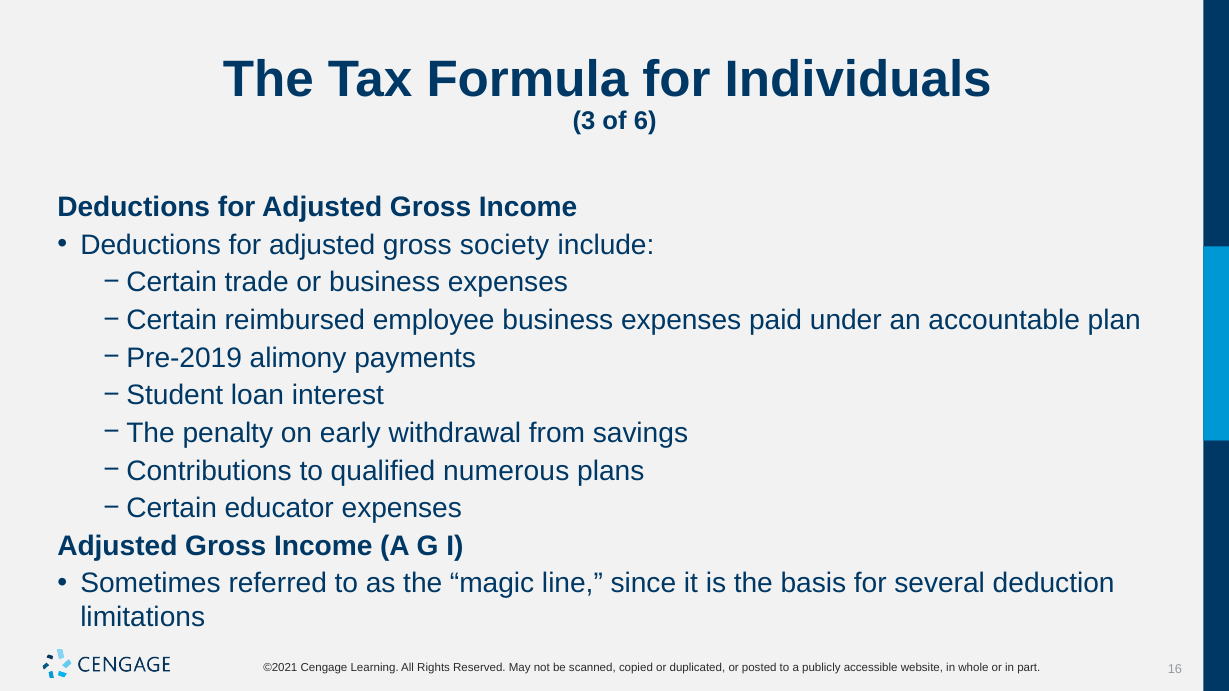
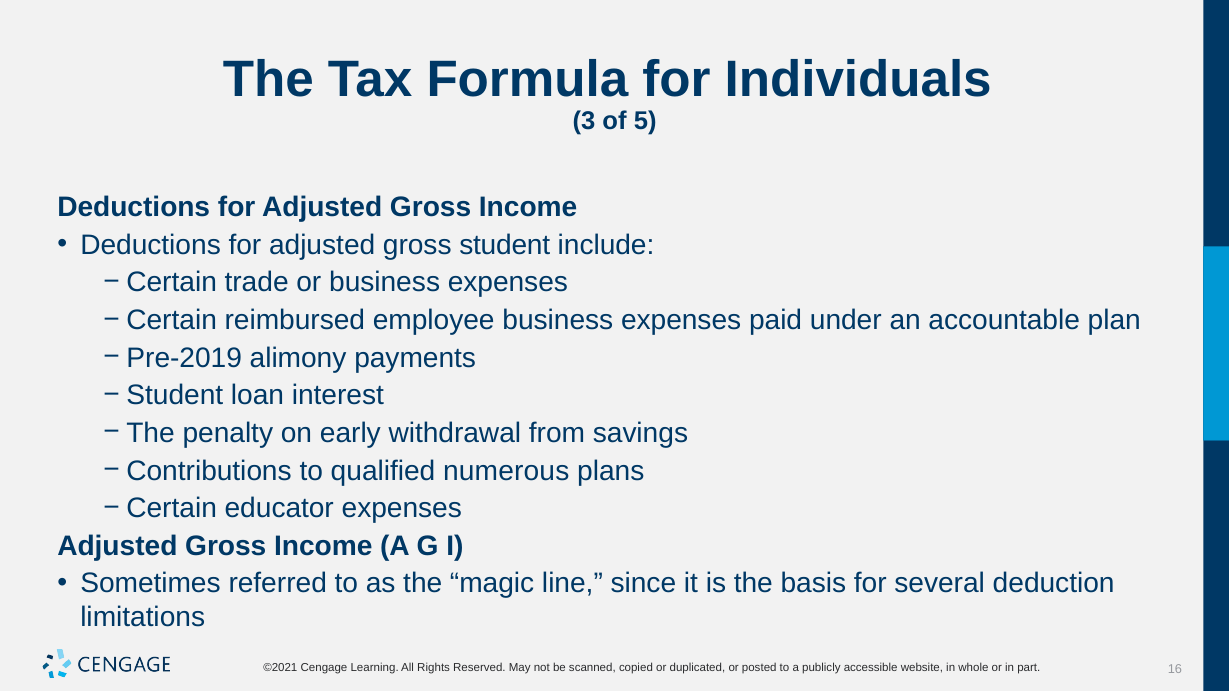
6: 6 -> 5 (645, 121)
society: society -> student (505, 245)
